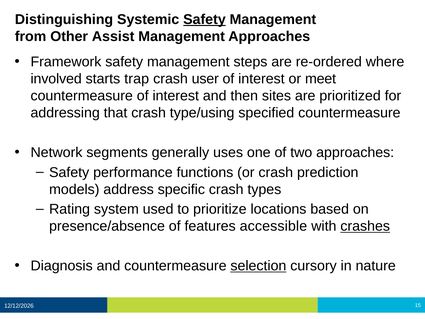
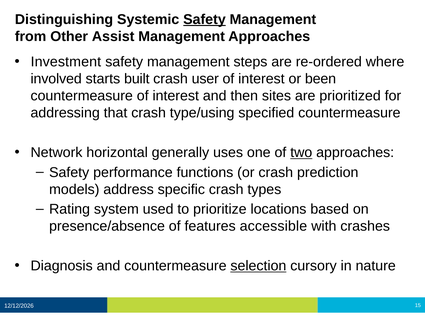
Framework: Framework -> Investment (66, 62)
trap: trap -> built (137, 79)
meet: meet -> been (321, 79)
segments: segments -> horizontal (117, 152)
two underline: none -> present (301, 152)
crashes underline: present -> none (365, 226)
